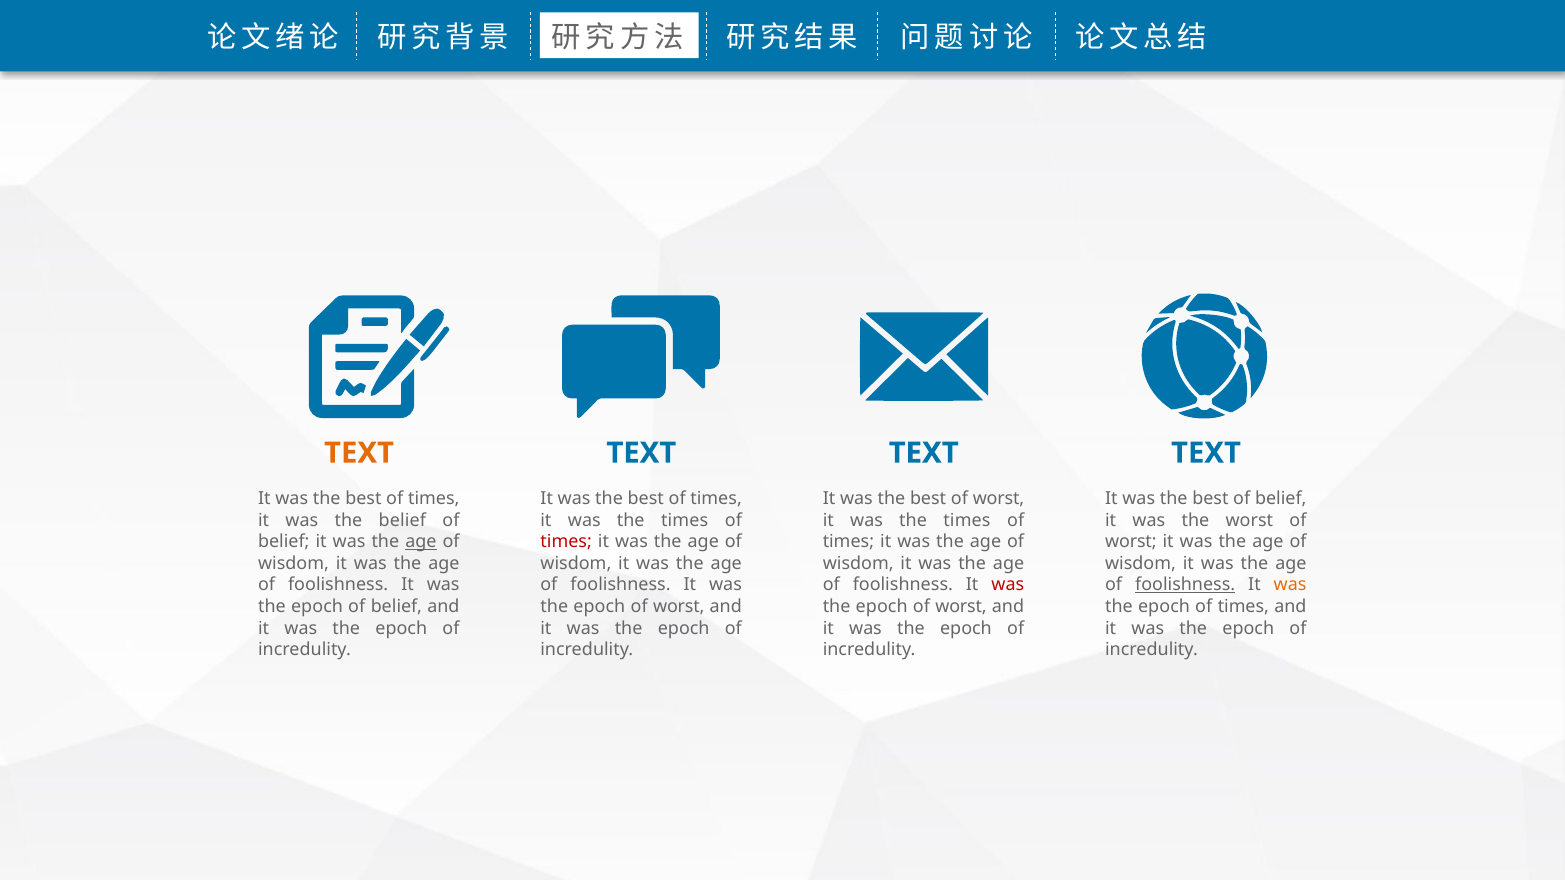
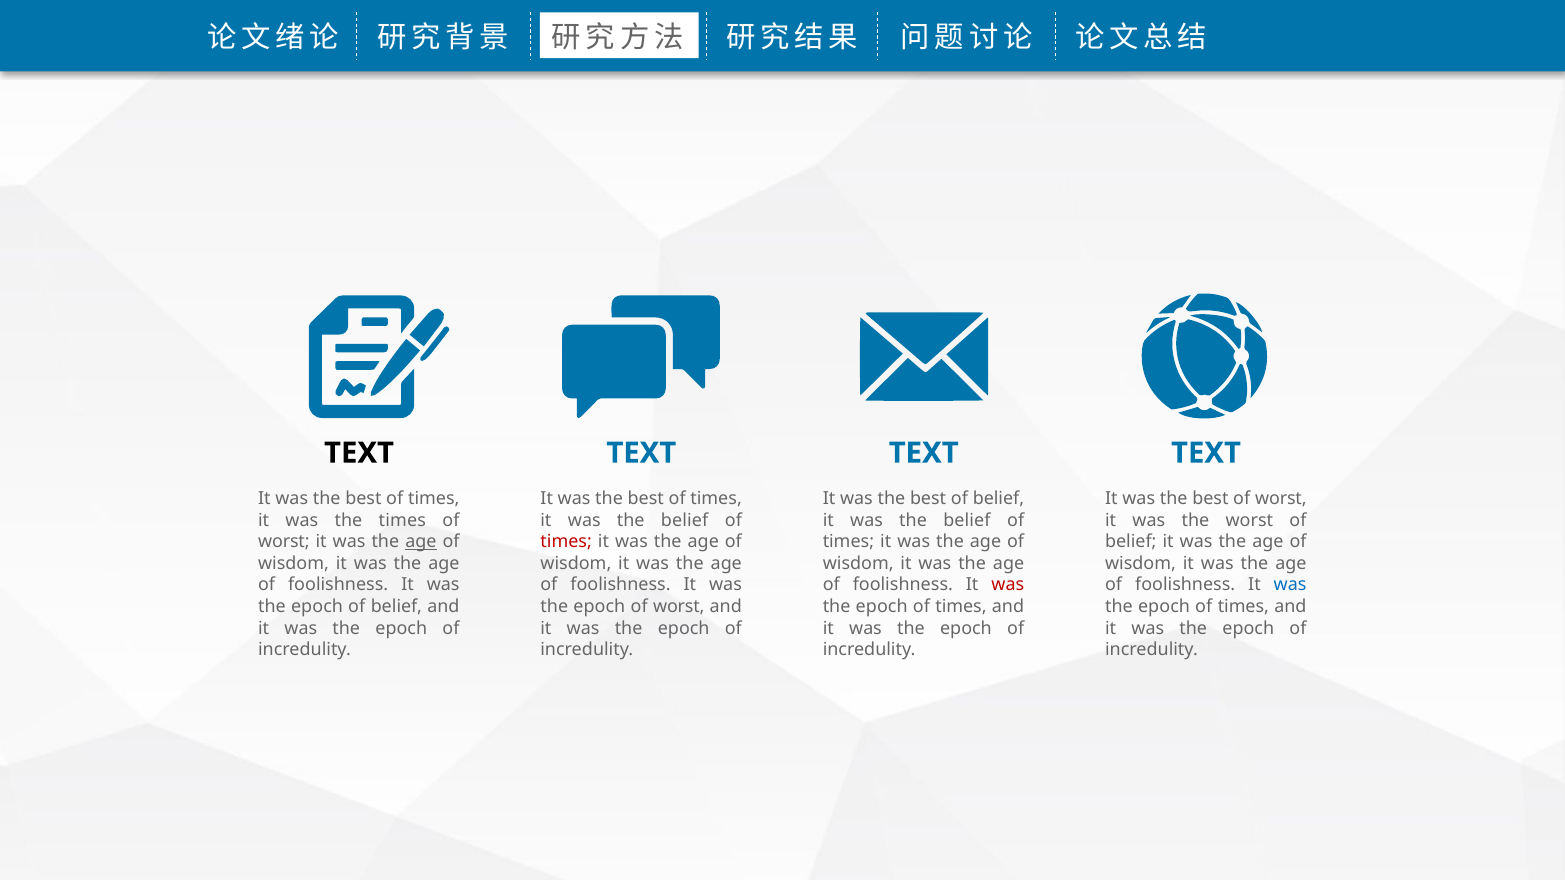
TEXT colour: orange -> black (359, 453)
best of worst: worst -> belief (998, 499)
best of belief: belief -> worst (1281, 499)
the belief: belief -> times (402, 521)
times: times -> belief (685, 521)
times: times -> belief (967, 521)
belief: belief -> worst (284, 542)
worst: worst -> belief (1131, 542)
foolishness underline: present -> none (1185, 585)
was colour: orange -> blue (1290, 585)
worst: worst -> times (961, 607)
